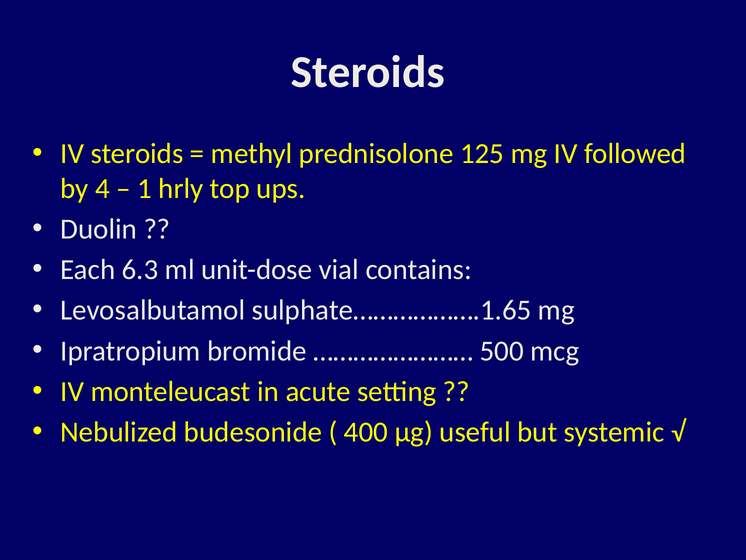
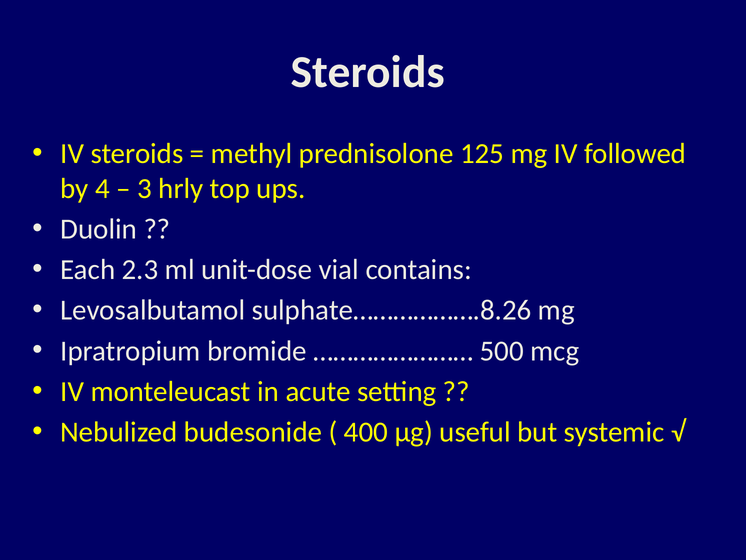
1: 1 -> 3 (144, 188)
6.3: 6.3 -> 2.3 (140, 270)
sulphate……………….1.65: sulphate……………….1.65 -> sulphate……………….8.26 (392, 310)
